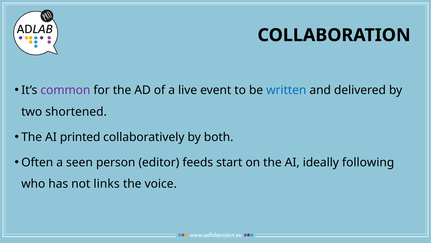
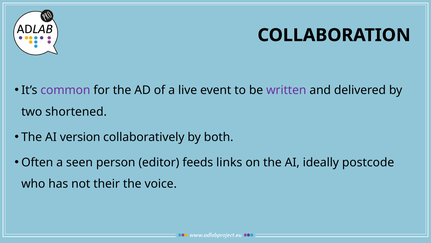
written colour: blue -> purple (286, 90)
printed: printed -> version (80, 137)
start: start -> links (229, 162)
following: following -> postcode (368, 162)
links: links -> their (107, 184)
